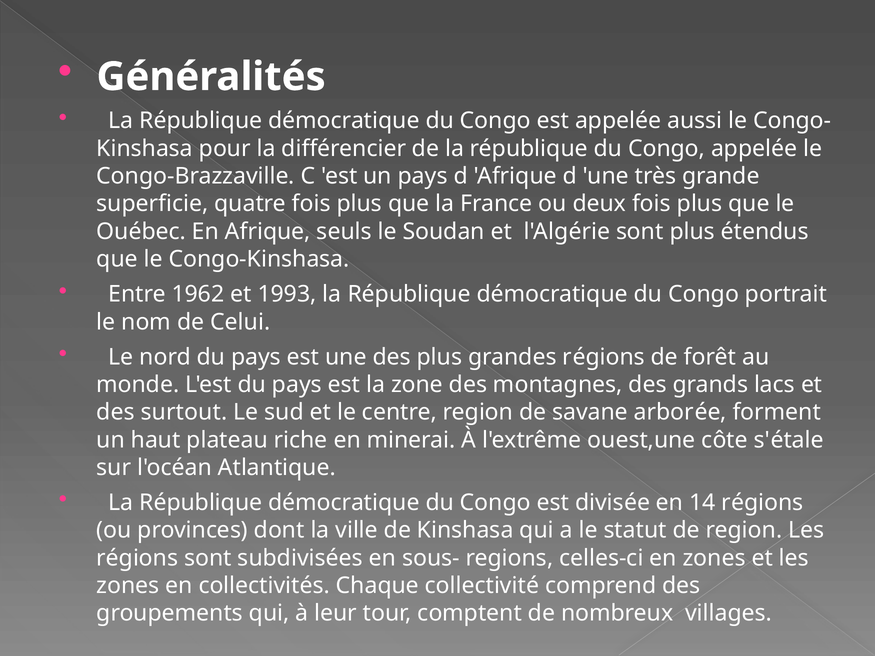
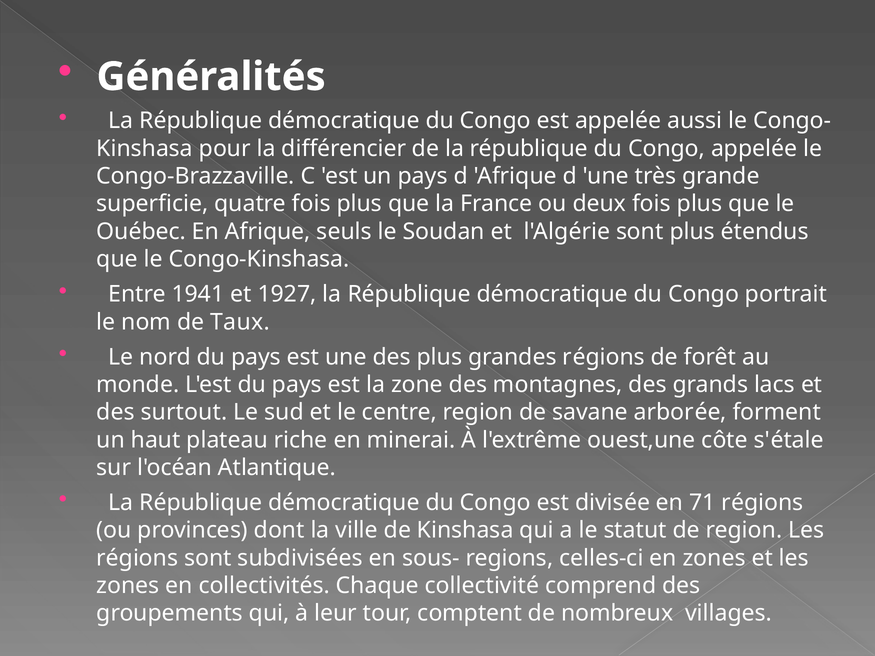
1962: 1962 -> 1941 (198, 294)
1993: 1993 -> 1927 (287, 294)
Celui: Celui -> Taux (240, 322)
14: 14 -> 71 (702, 503)
